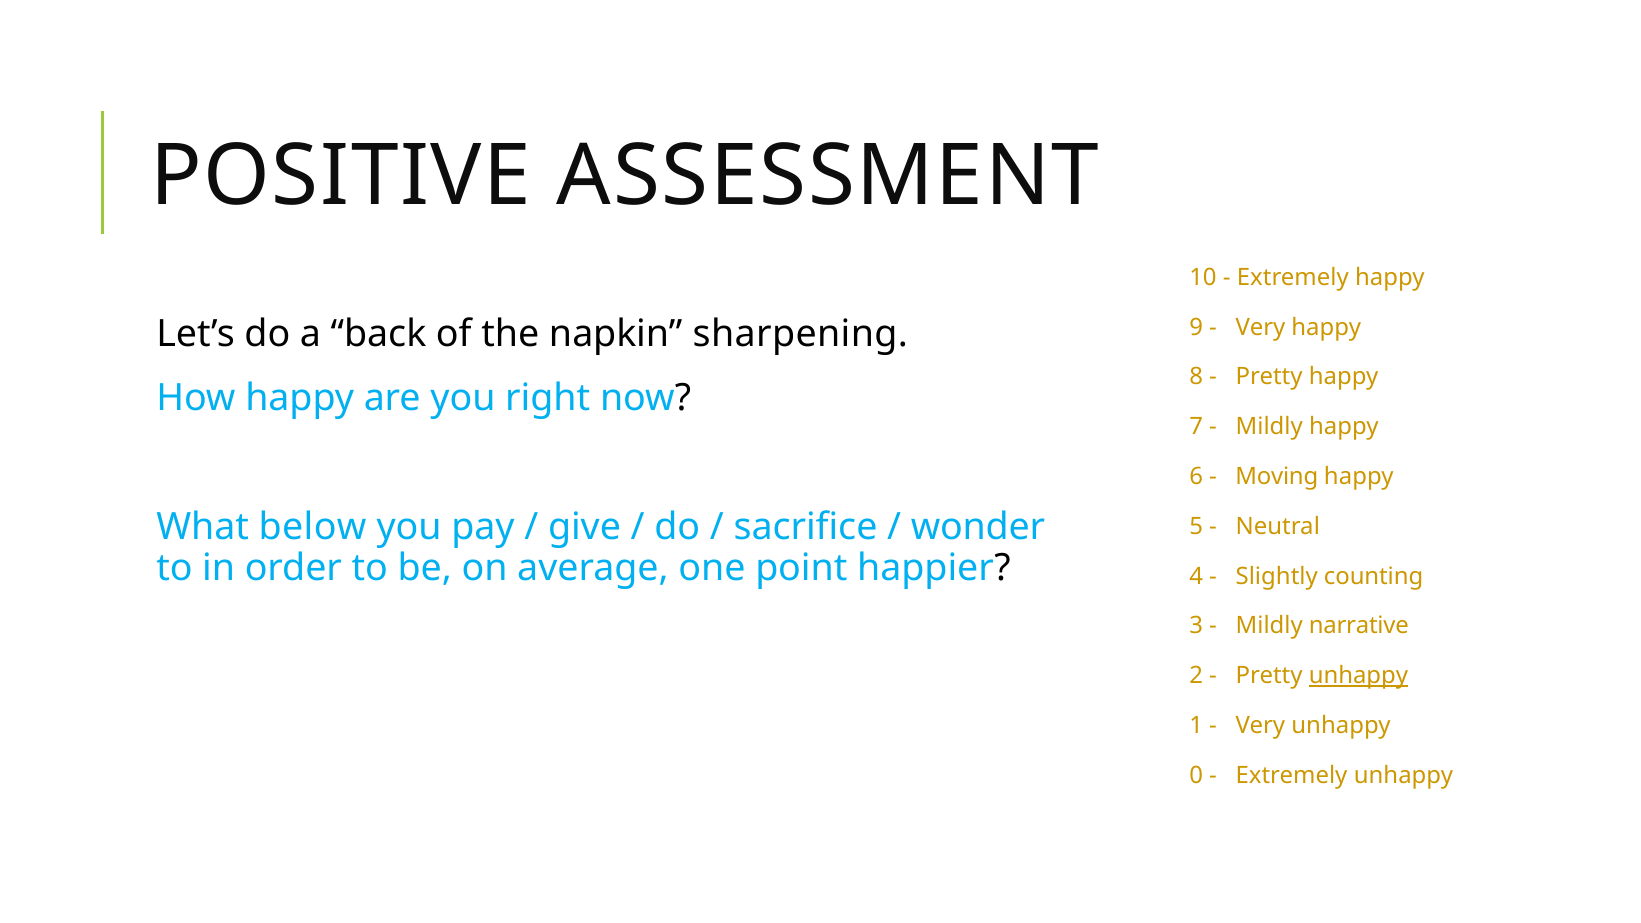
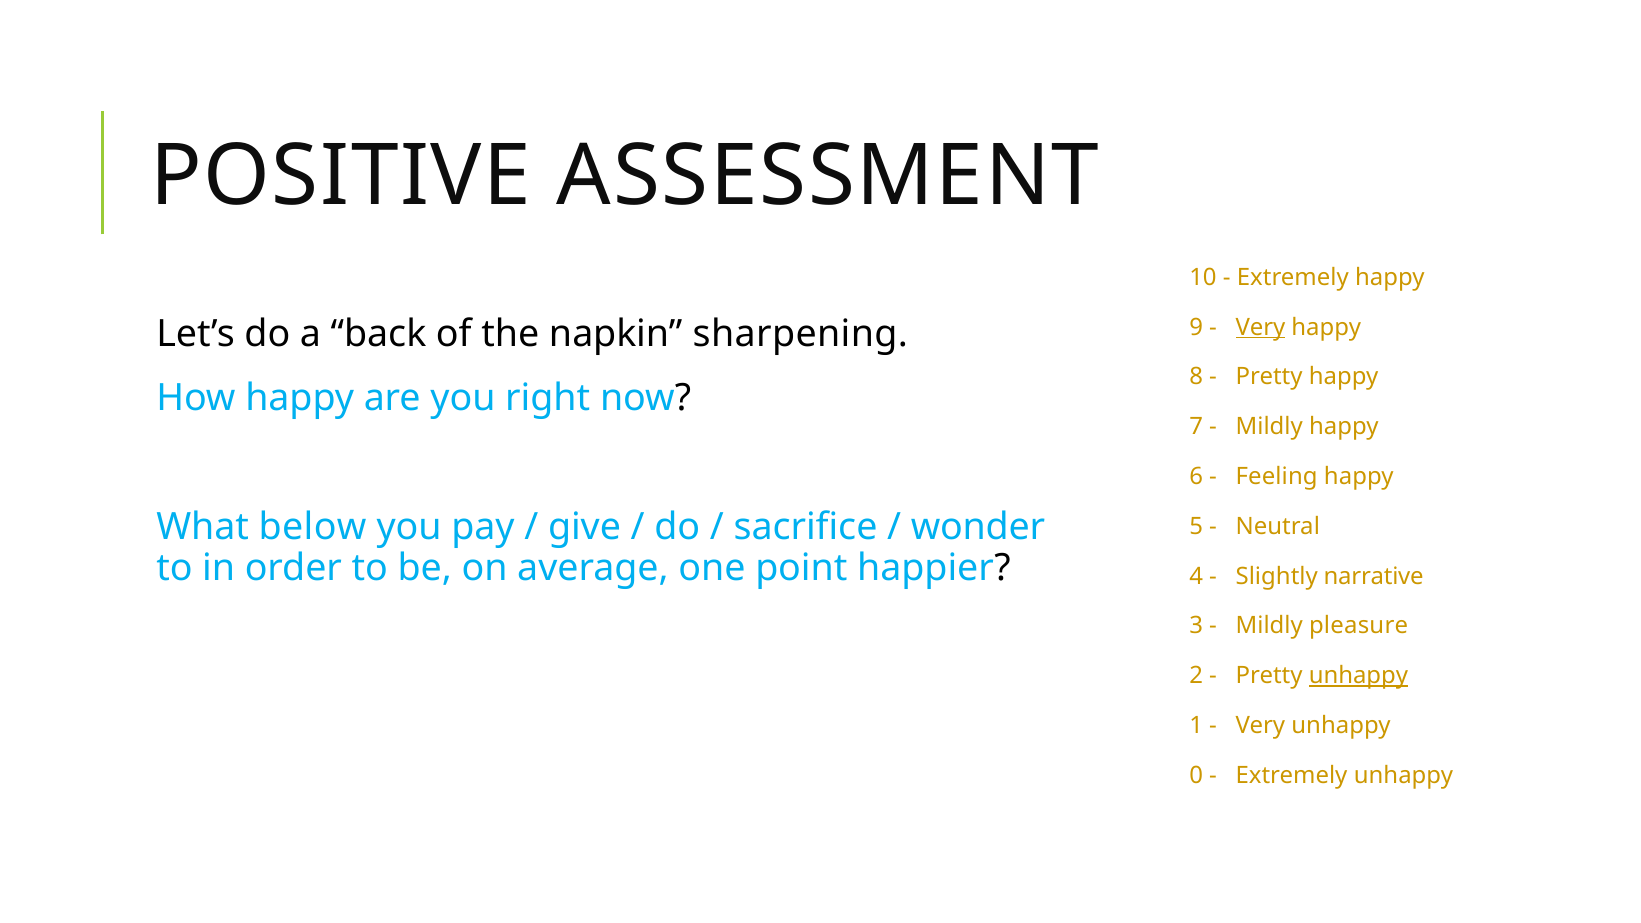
Very underline: none -> present (1260, 327)
Moving: Moving -> Feeling (1277, 477)
counting: counting -> narrative (1374, 576)
narrative: narrative -> pleasure (1359, 626)
